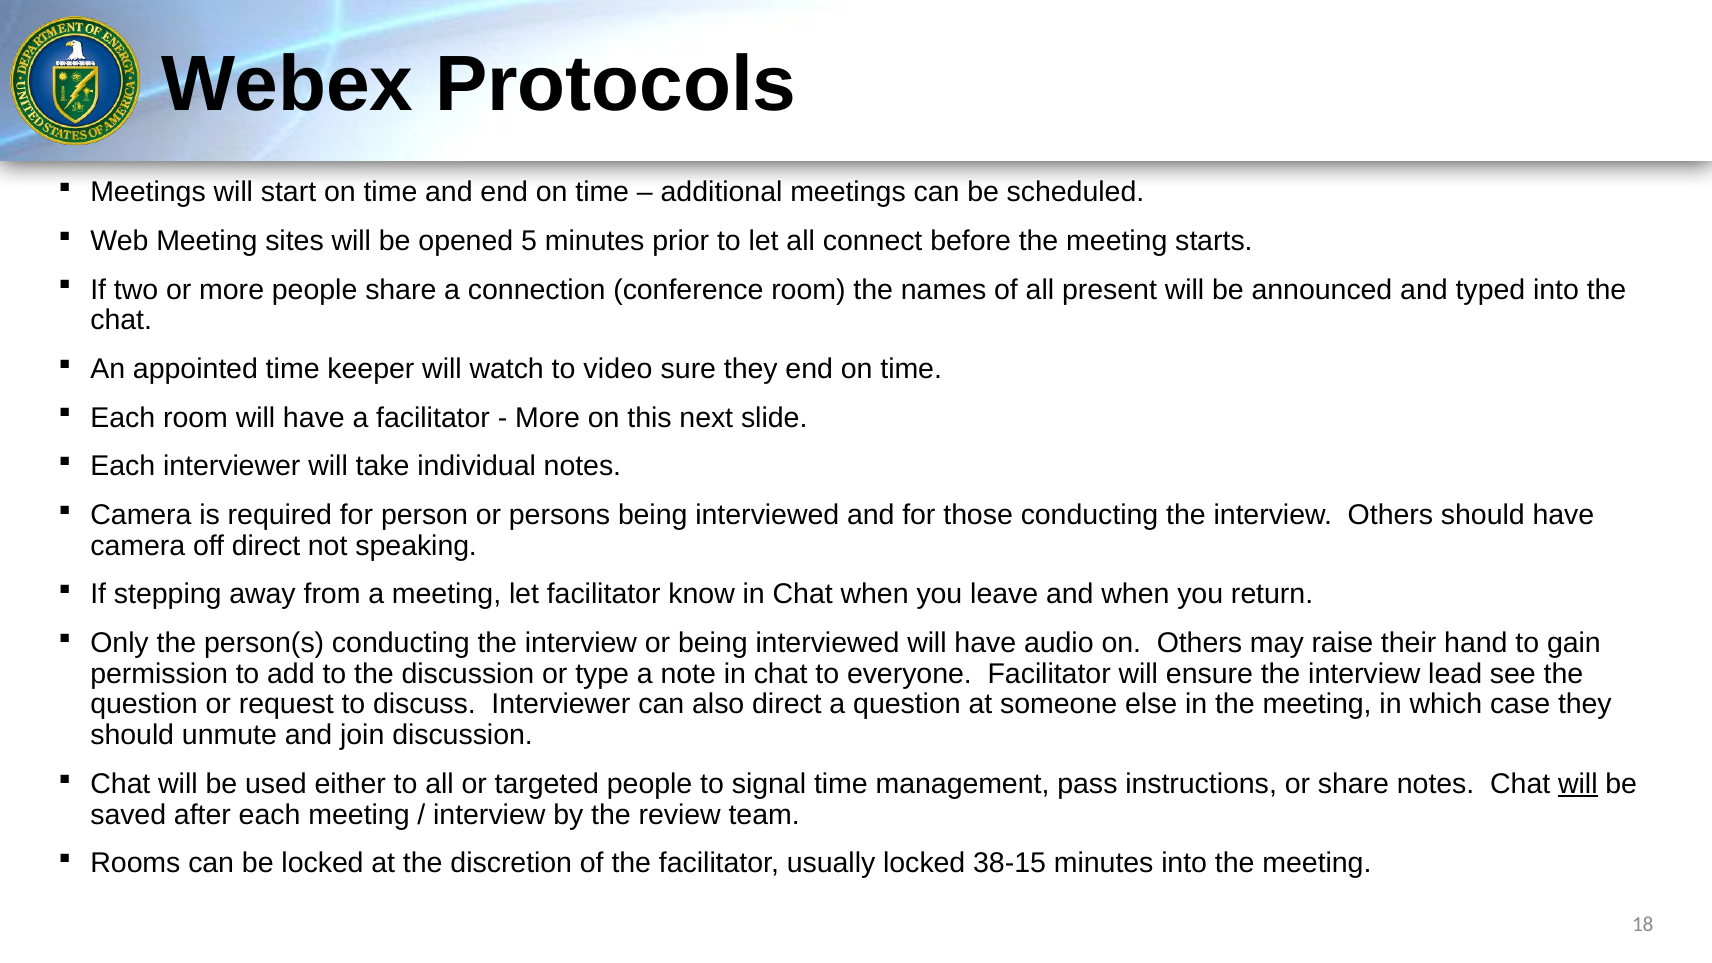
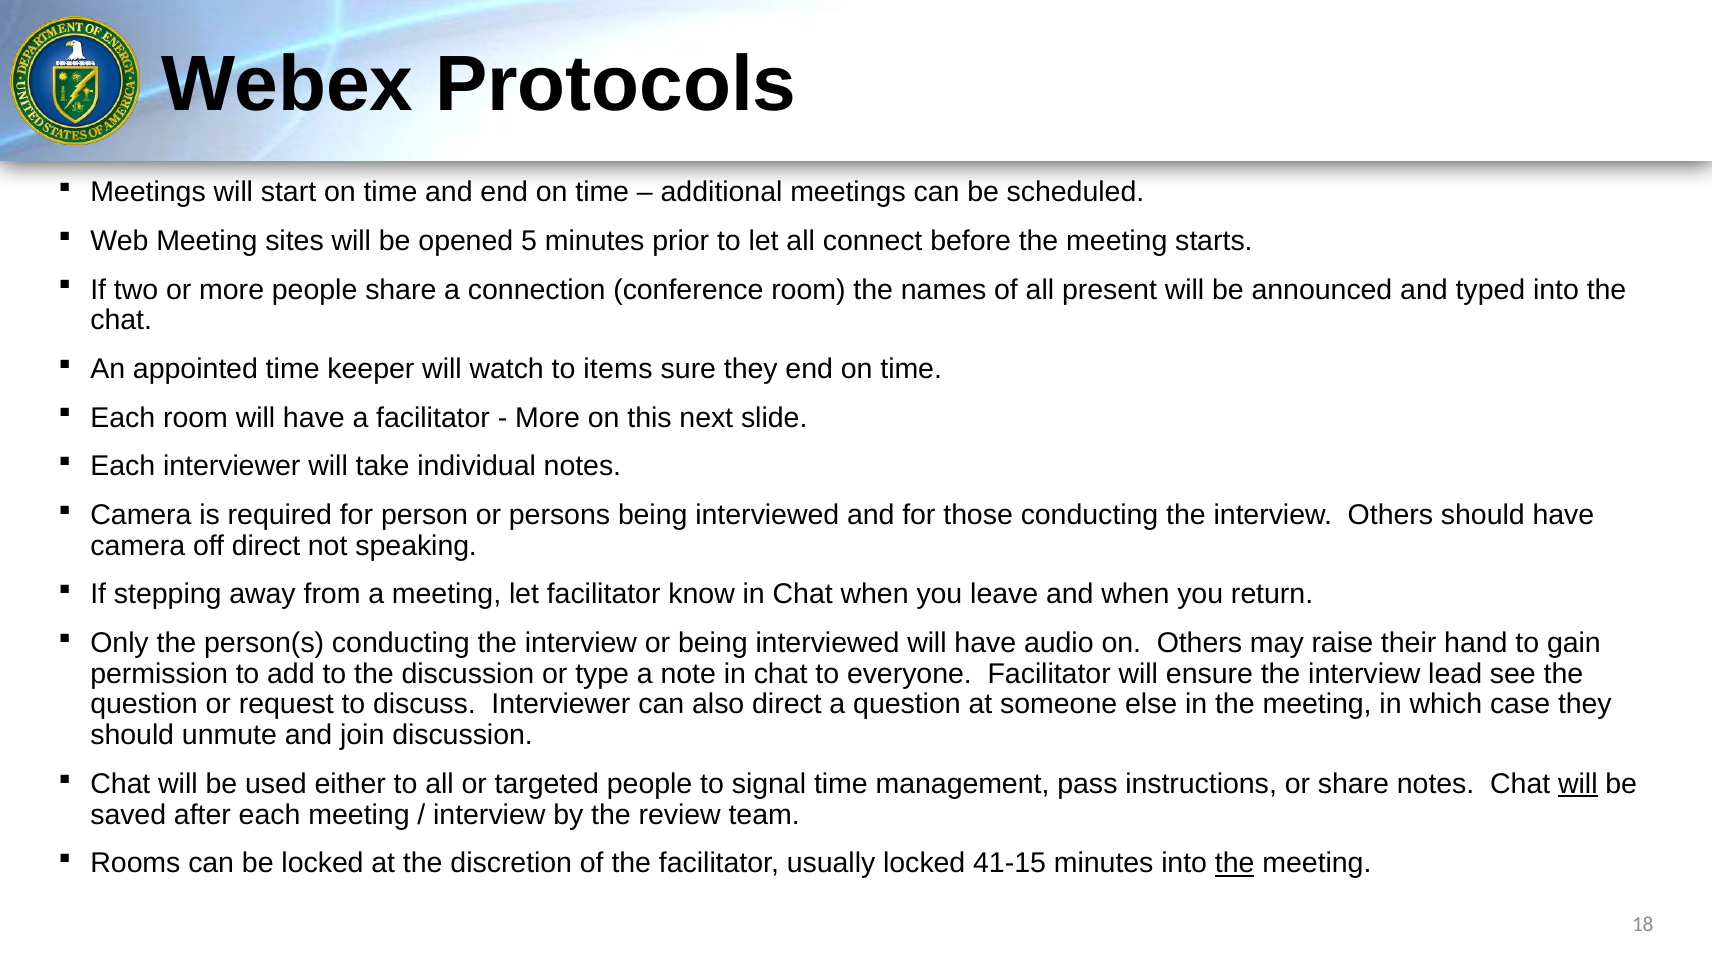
video: video -> items (618, 369)
38-15: 38-15 -> 41-15 (1010, 863)
the underline: none -> present (1235, 863)
